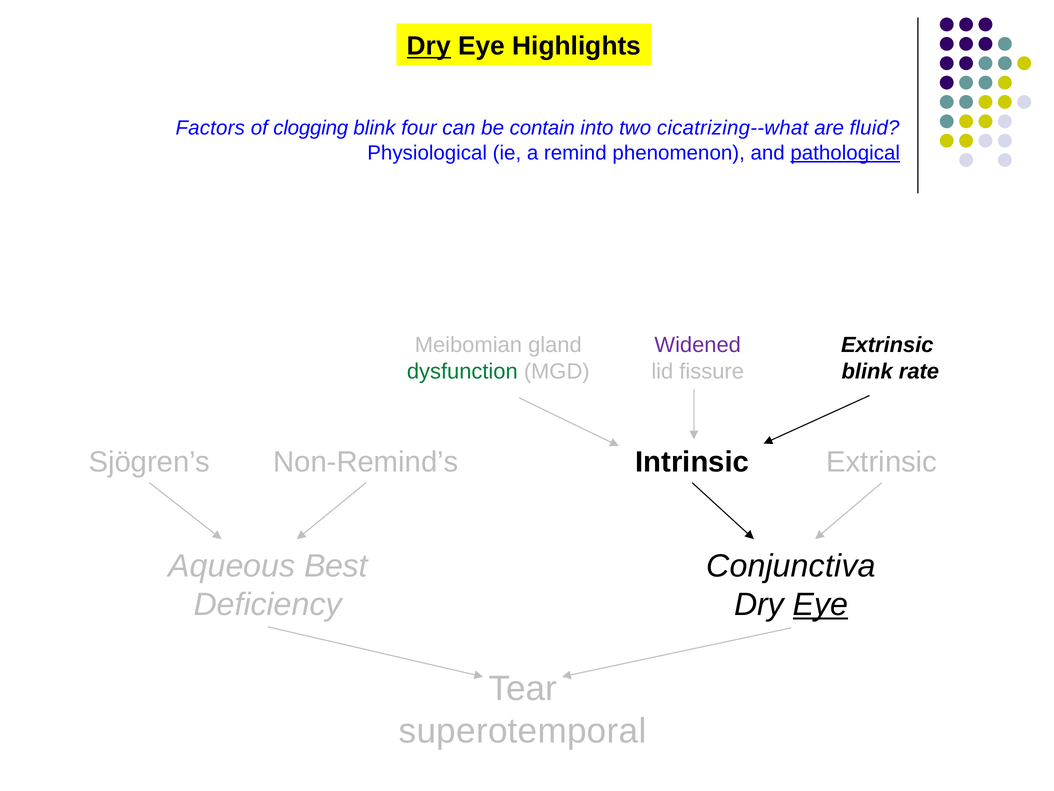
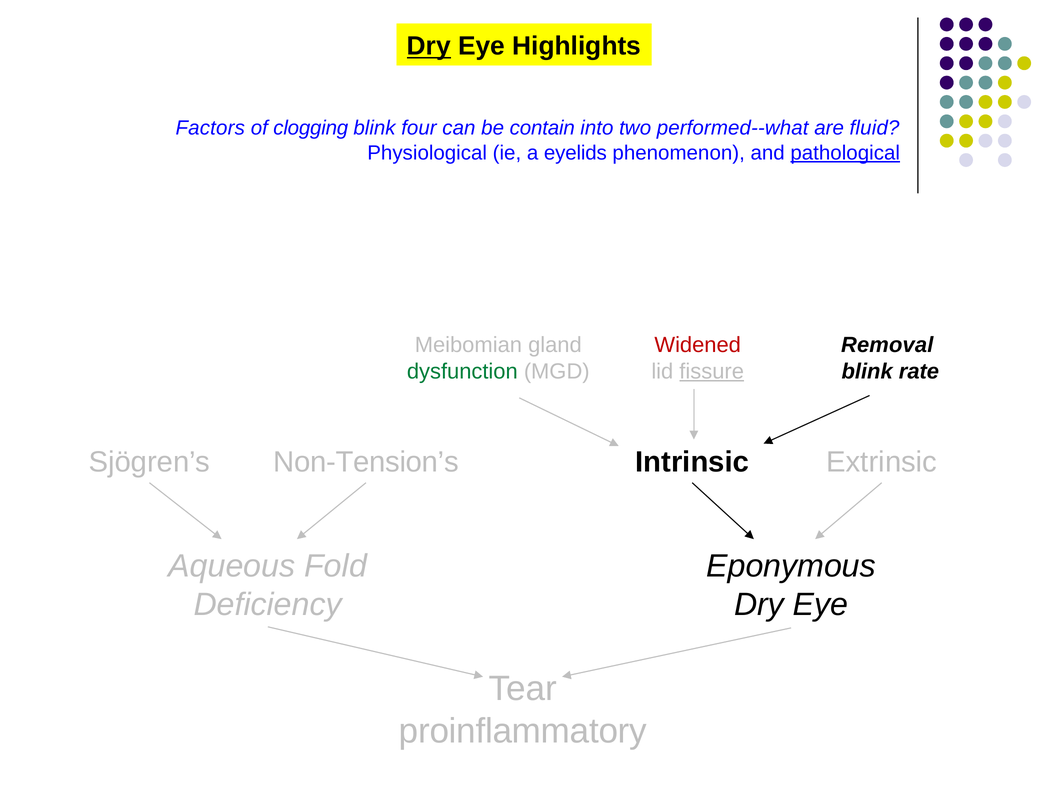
cicatrizing--what: cicatrizing--what -> performed--what (733, 128)
remind: remind -> eyelids (575, 153)
Widened colour: purple -> red (698, 345)
Extrinsic: Extrinsic -> Removal (887, 345)
fissure underline: none -> present (712, 371)
Non-Remind’s: Non-Remind’s -> Non-Tension’s (366, 462)
Best: Best -> Fold (336, 566)
Conjunctiva: Conjunctiva -> Eponymous (791, 566)
Eye underline: present -> none (821, 604)
superotemporal: superotemporal -> proinflammatory (523, 730)
